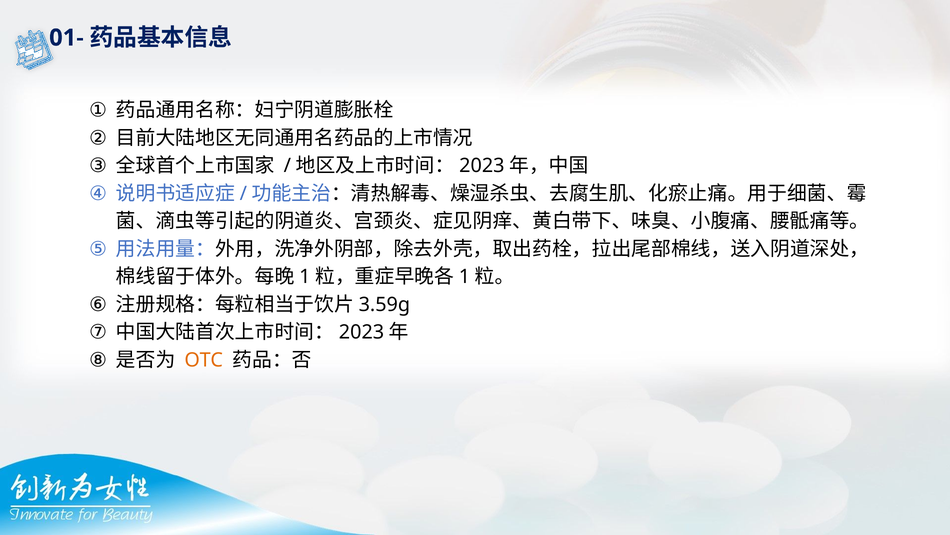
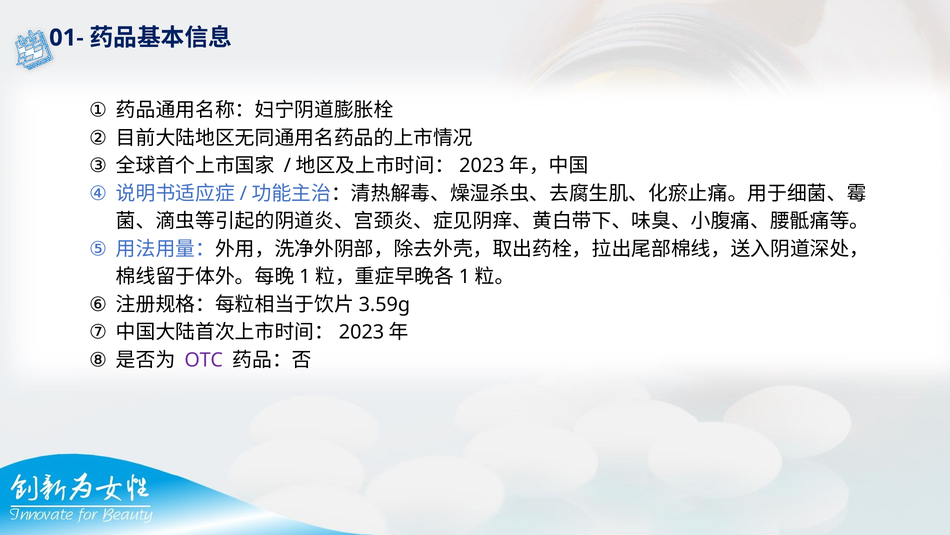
OTC colour: orange -> purple (204, 360)
